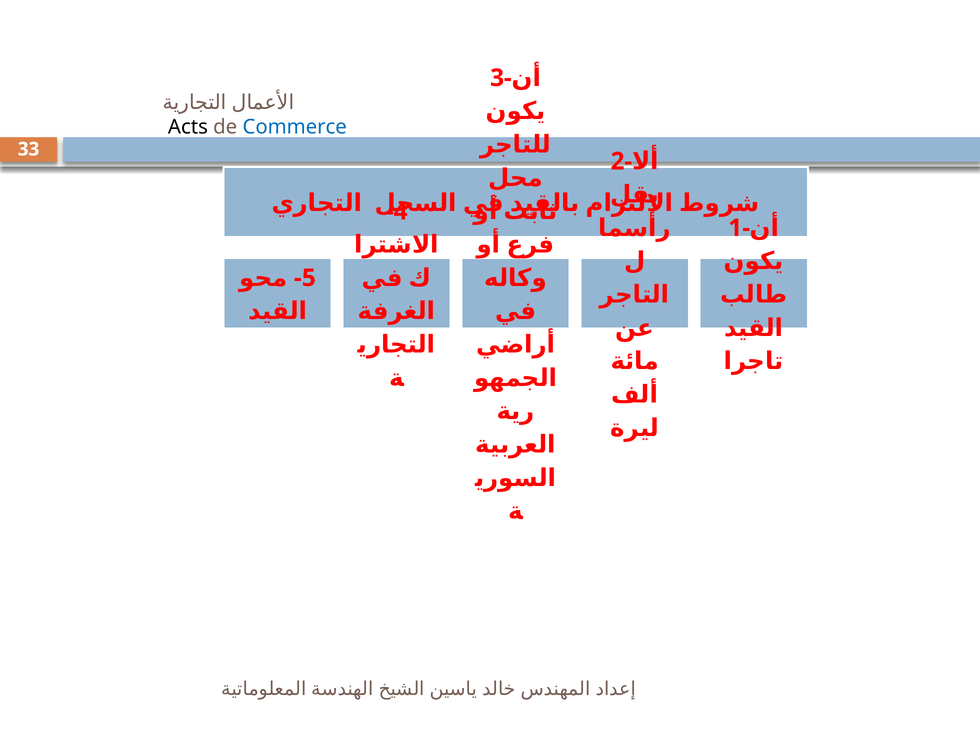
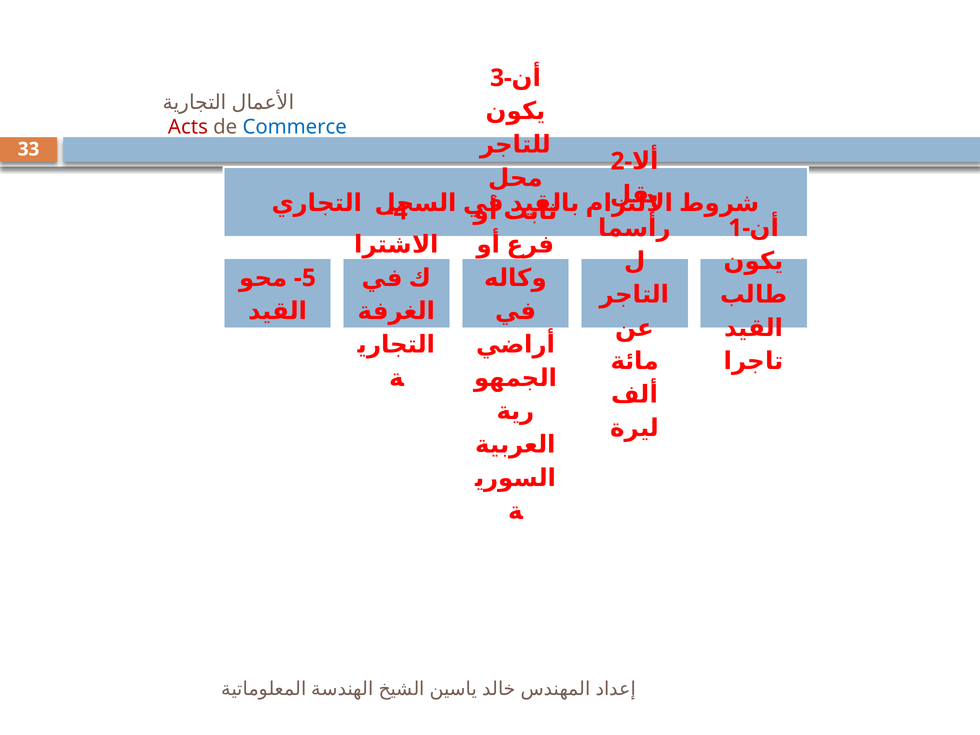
Acts colour: black -> red (188, 127)
